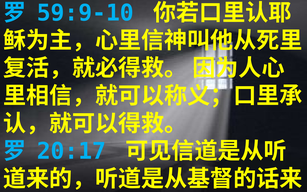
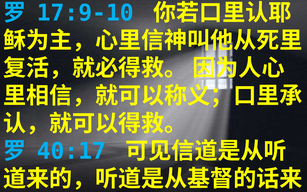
59:9-10: 59:9-10 -> 17:9-10 (85, 13)
20:17: 20:17 -> 40:17 (71, 151)
